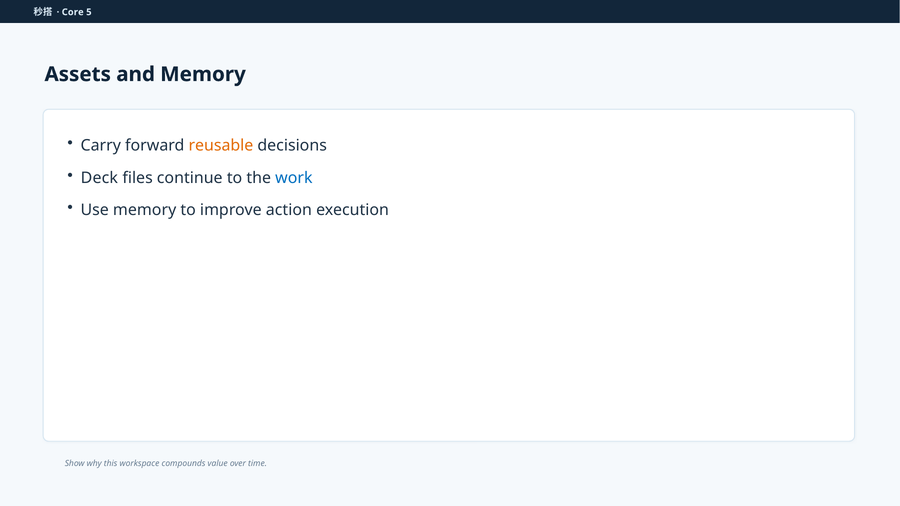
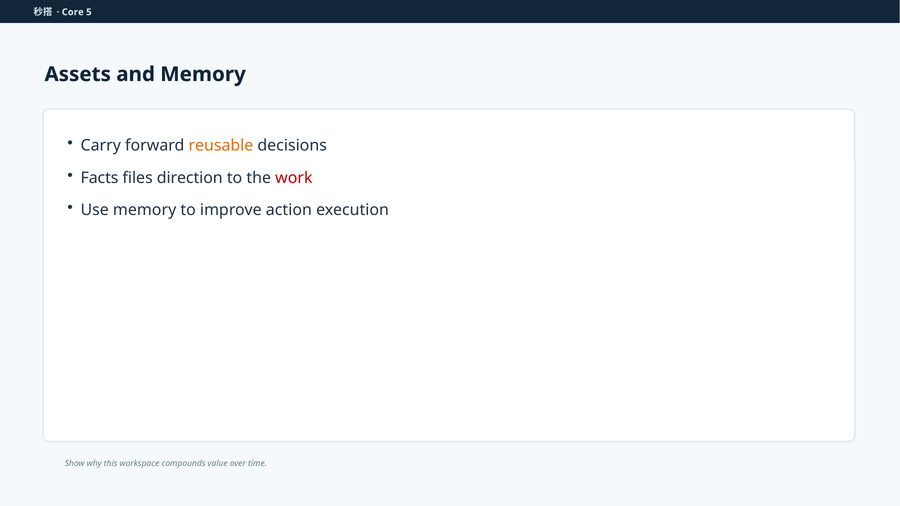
Deck: Deck -> Facts (100, 178)
continue: continue -> direction (190, 178)
work colour: blue -> red (294, 178)
